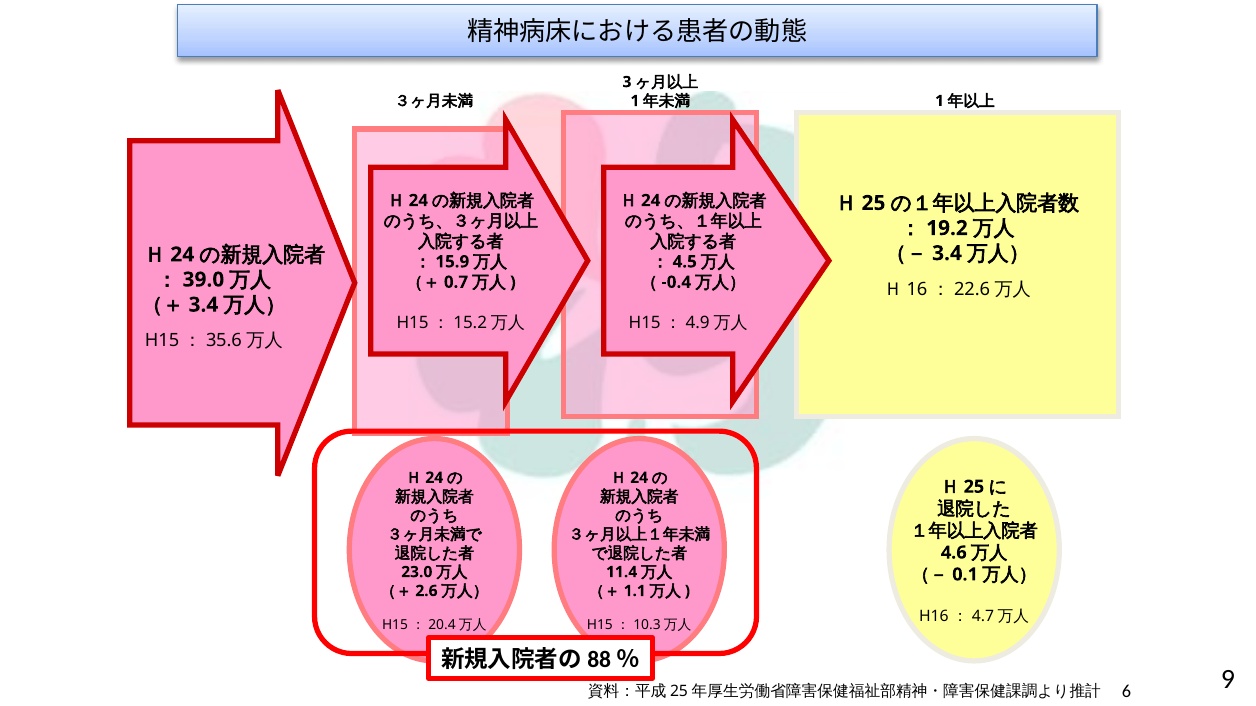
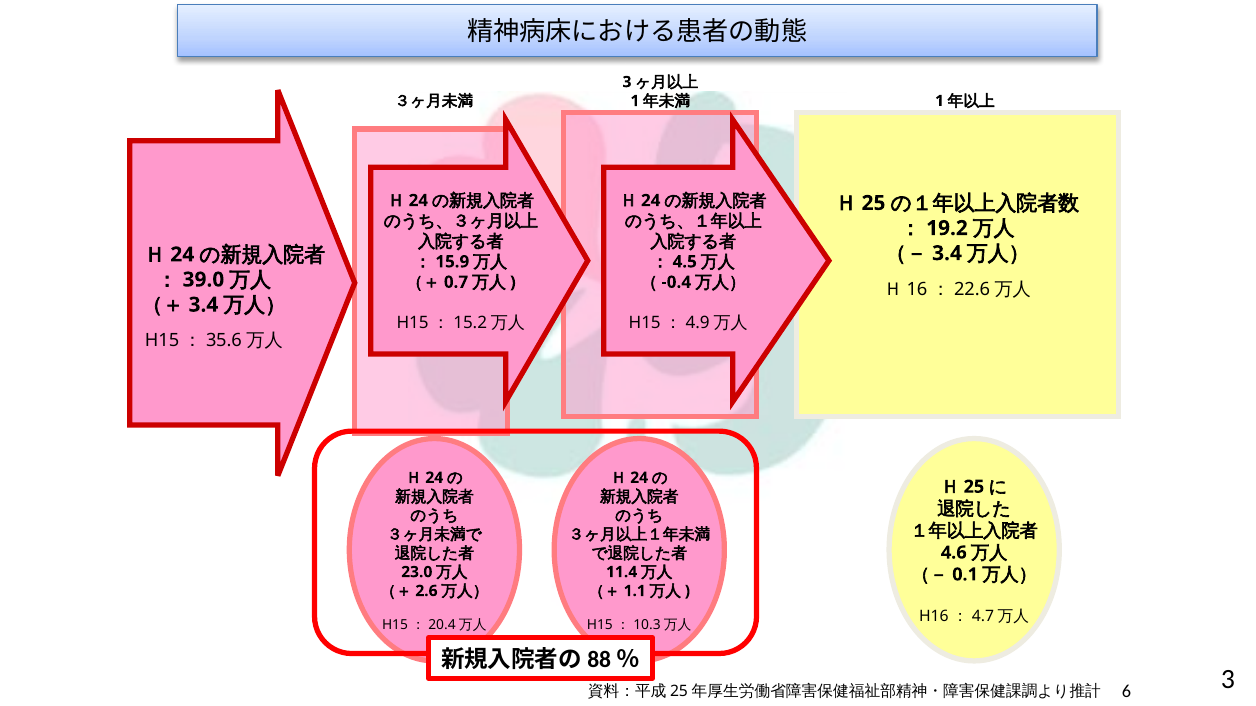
9: 9 -> 3 (1228, 680)
